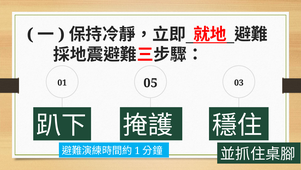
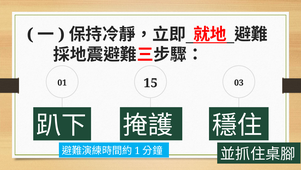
05: 05 -> 15 (151, 83)
